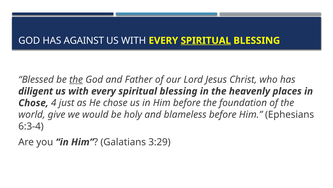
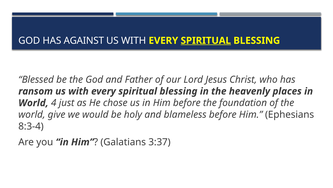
the underline: present -> none (76, 79)
diligent: diligent -> ransom (36, 91)
Chose: Chose -> World (33, 103)
6:3-4: 6:3-4 -> 8:3-4 (31, 126)
3:29: 3:29 -> 3:37 (160, 142)
